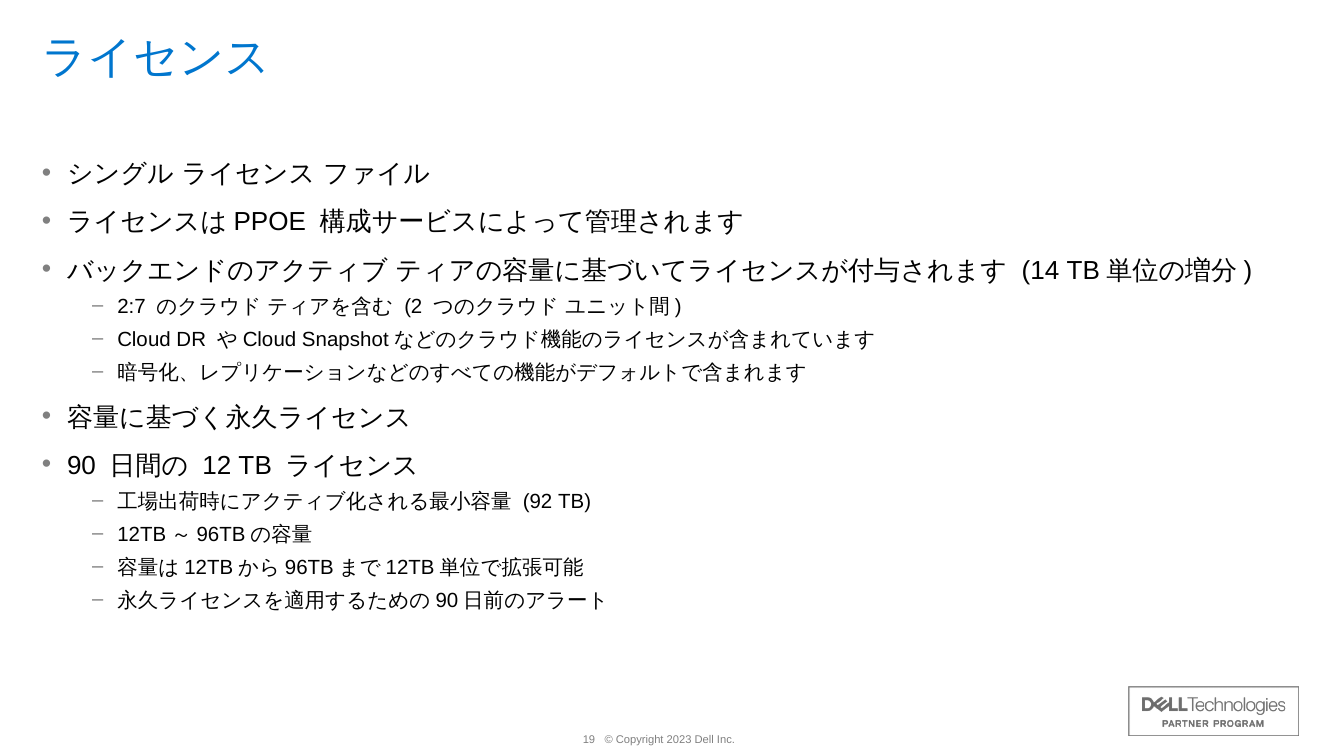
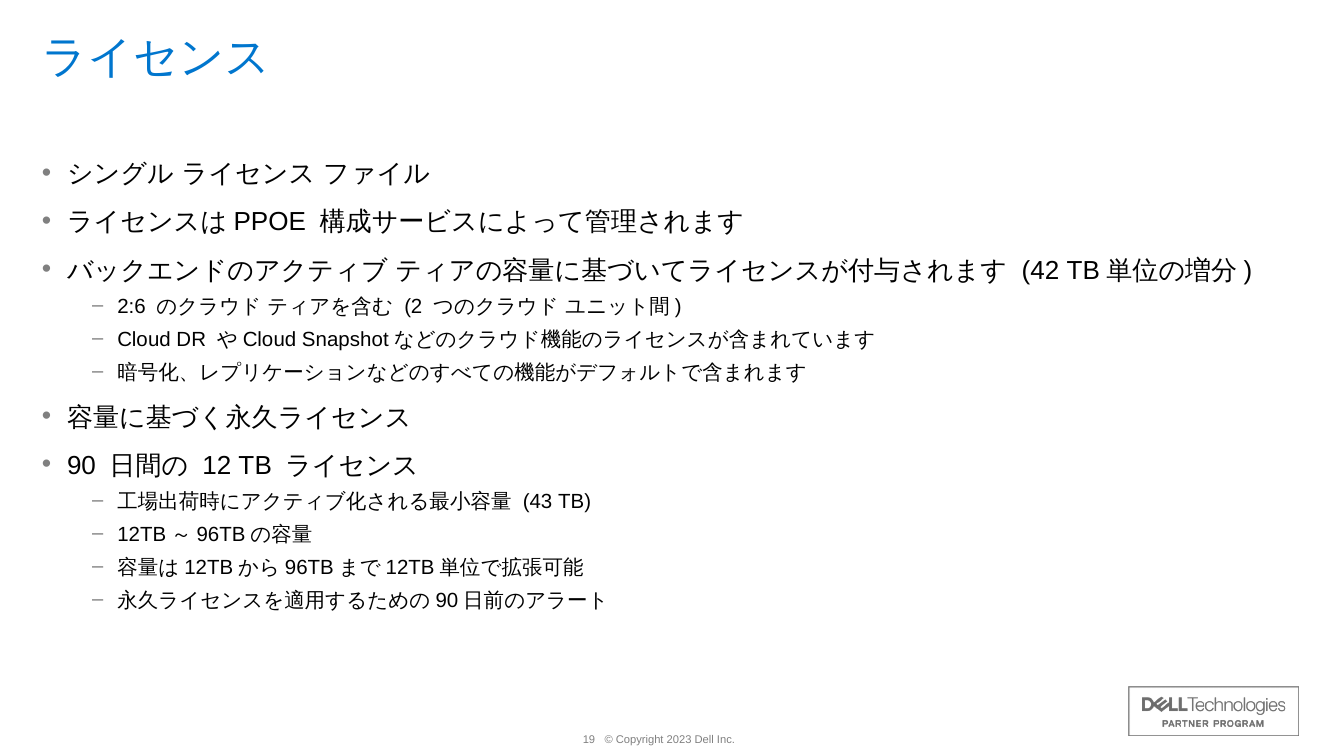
14: 14 -> 42 (1041, 270)
2:7: 2:7 -> 2:6 (131, 306)
92: 92 -> 43 (538, 501)
